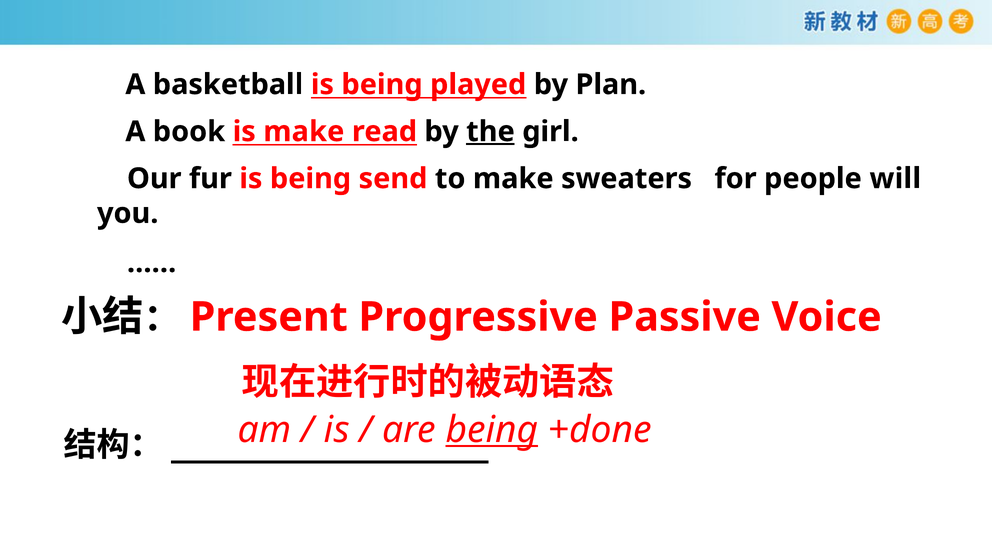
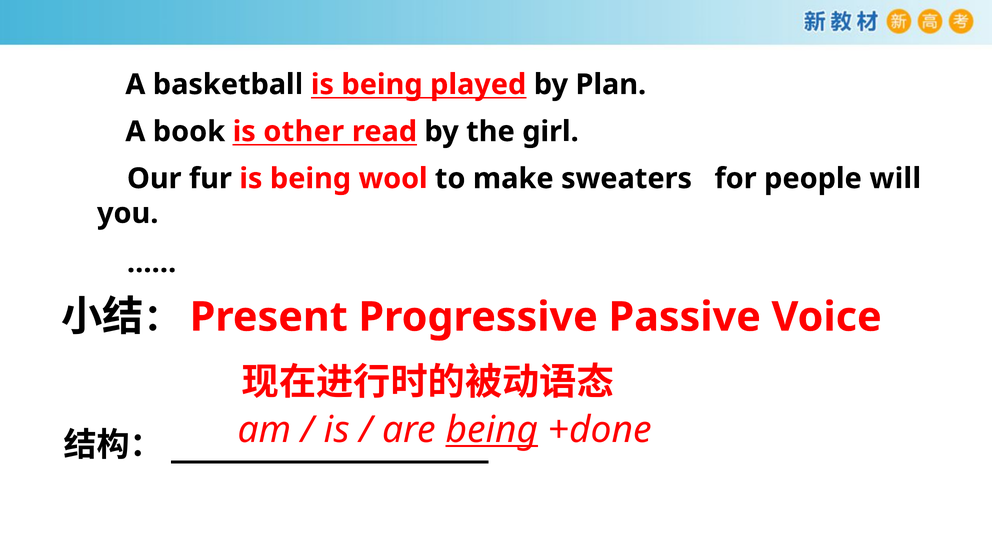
is make: make -> other (304, 132)
the underline: present -> none (490, 132)
send: send -> wool (393, 179)
